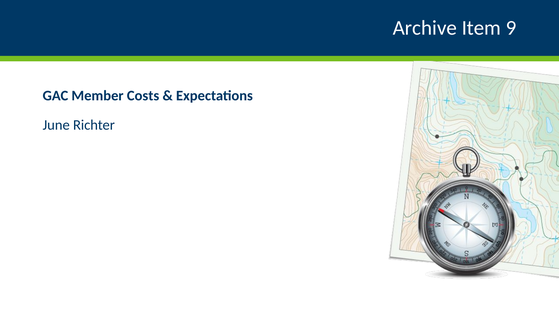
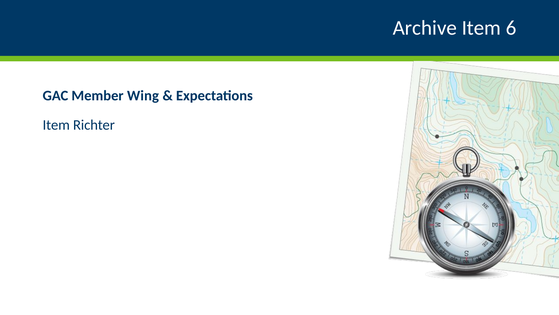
9: 9 -> 6 (511, 28)
Costs: Costs -> Wing (143, 96)
June: June -> Item (56, 125)
